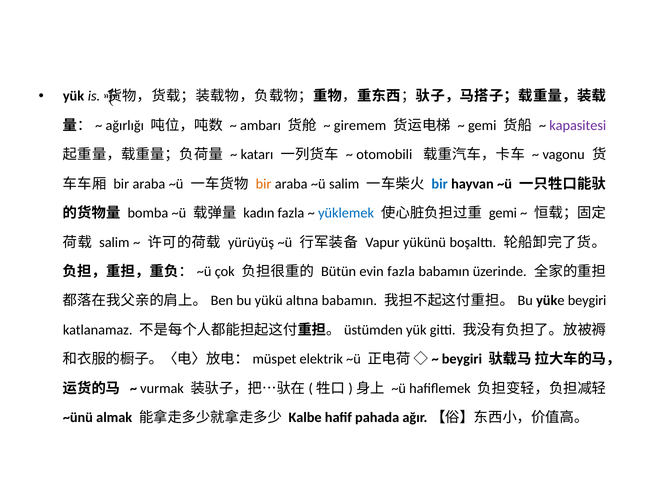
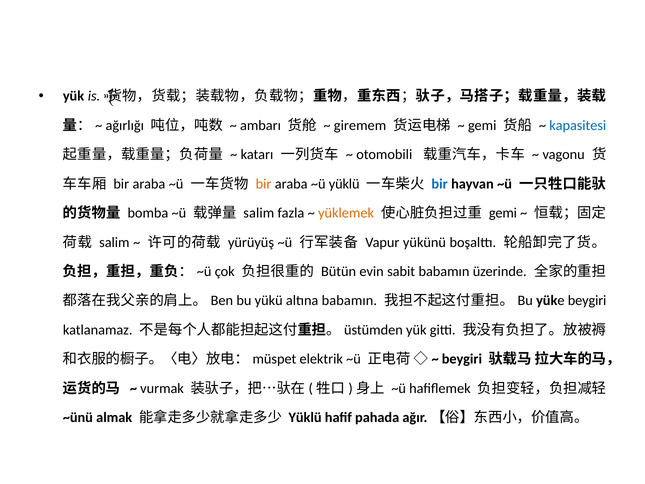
kapasitesi colour: purple -> blue (578, 125)
~ü salim: salim -> yüklü (344, 184)
kadın: kadın -> salim (259, 213)
yüklemek colour: blue -> orange (346, 213)
evin fazla: fazla -> sabit (401, 271)
Kalbe: Kalbe -> Yüklü (305, 417)
